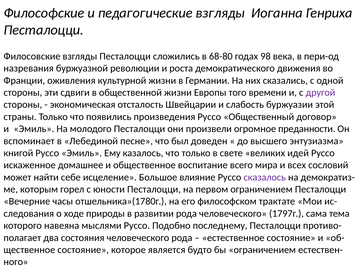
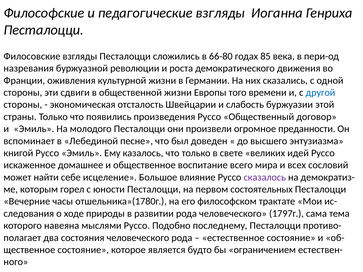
68-80: 68-80 -> 66-80 (221, 56)
98: 98 -> 85 (265, 56)
другой colour: purple -> blue (320, 93)
первом ограничением: ограничением -> состоятельных (262, 189)
